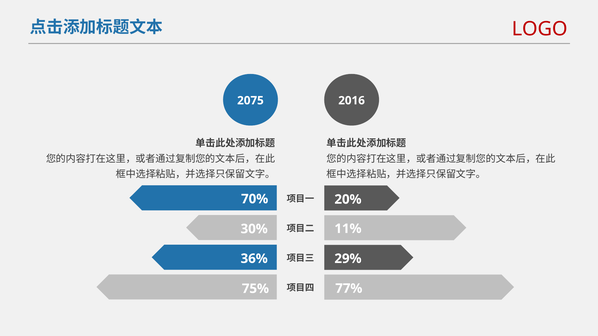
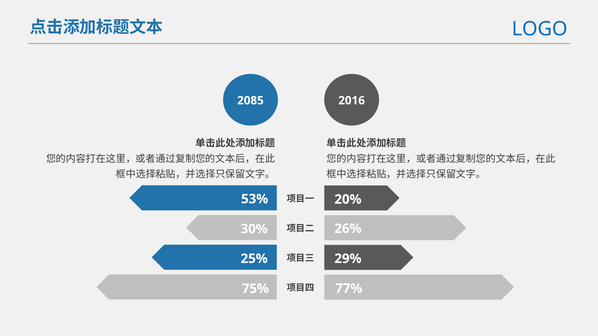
LOGO colour: red -> blue (540, 29)
2075: 2075 -> 2085 (250, 101)
70%: 70% -> 53% (255, 199)
11%: 11% -> 26% (348, 229)
36%: 36% -> 25% (254, 259)
